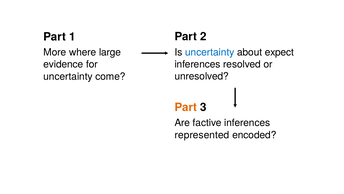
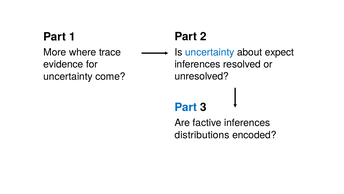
large: large -> trace (110, 52)
Part colour: orange -> blue (186, 107)
represented: represented -> distributions (202, 135)
